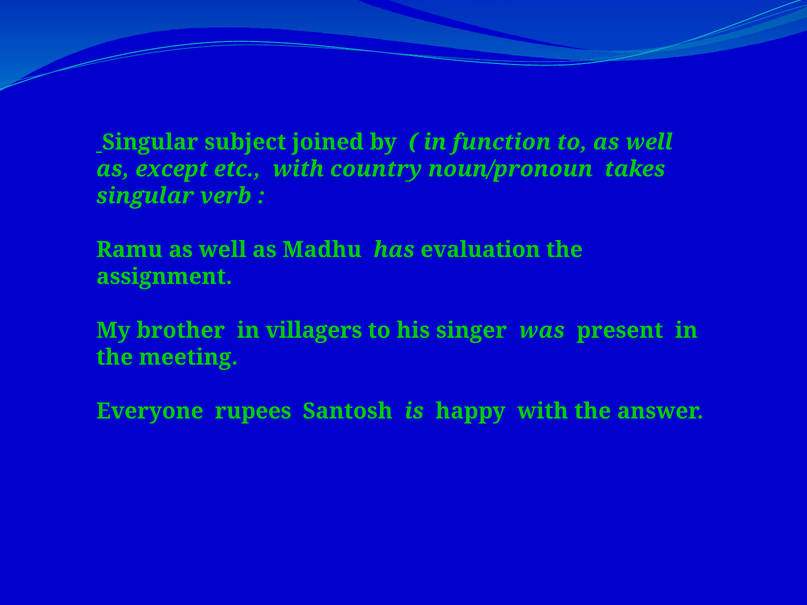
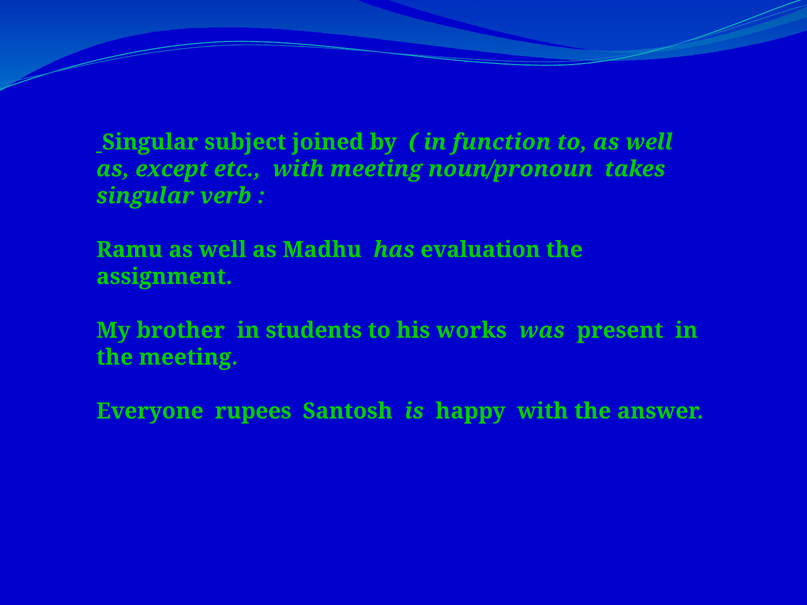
with country: country -> meeting (376, 169)
villagers: villagers -> students (314, 331)
singer: singer -> works (471, 331)
